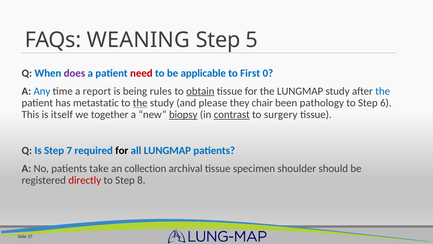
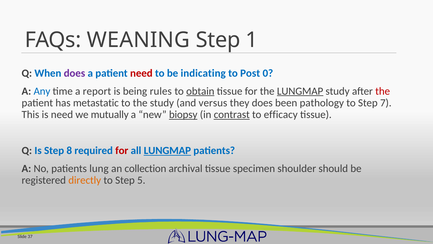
5: 5 -> 1 (252, 40)
applicable: applicable -> indicating (203, 73)
First: First -> Post (250, 73)
LUNGMAP underline: none -> present (300, 91)
the colour: blue -> red (383, 91)
the underline: present -> none (140, 103)
please: please -> versus (213, 103)
they chair: chair -> does (262, 103)
6: 6 -> 7 (386, 103)
is itself: itself -> need (62, 114)
together: together -> mutually (110, 114)
surgery: surgery -> efficacy (281, 114)
7: 7 -> 8 (69, 150)
for colour: black -> red (122, 150)
LUNGMAP underline: none -> present (167, 150)
take: take -> lung (99, 168)
directly colour: red -> orange (85, 180)
8: 8 -> 5 (141, 180)
